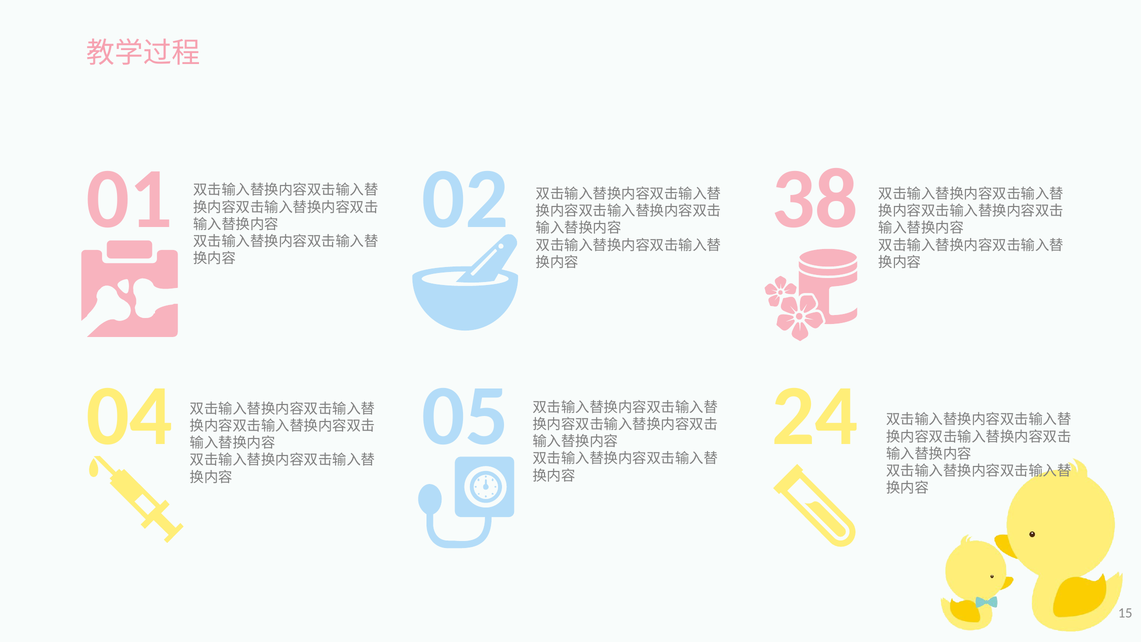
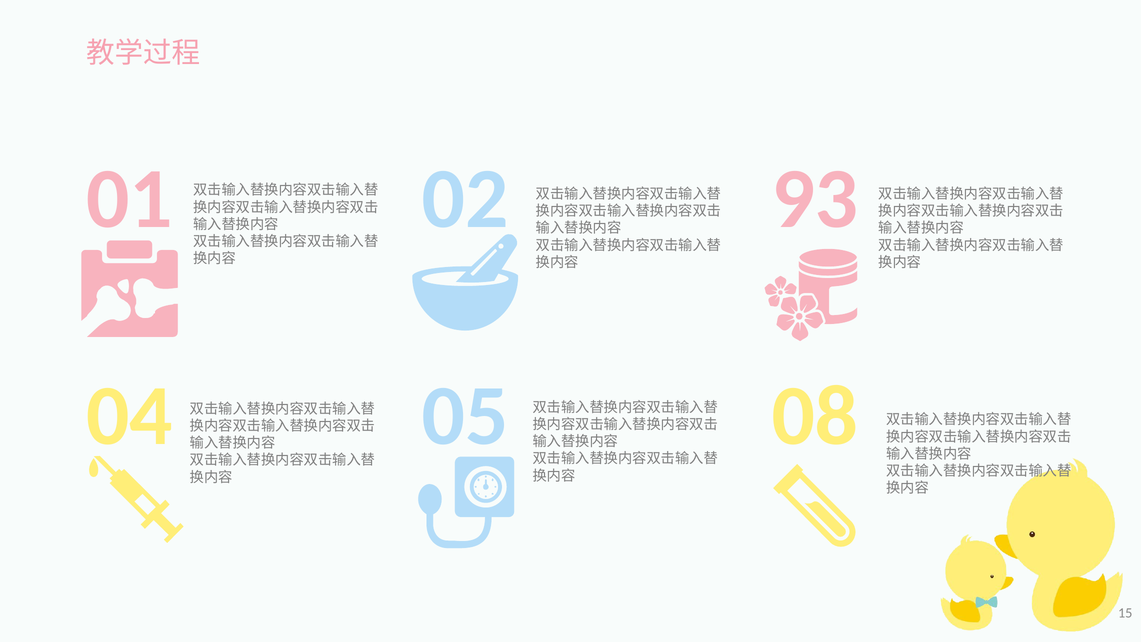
38: 38 -> 93 (815, 199)
24: 24 -> 08 (815, 416)
